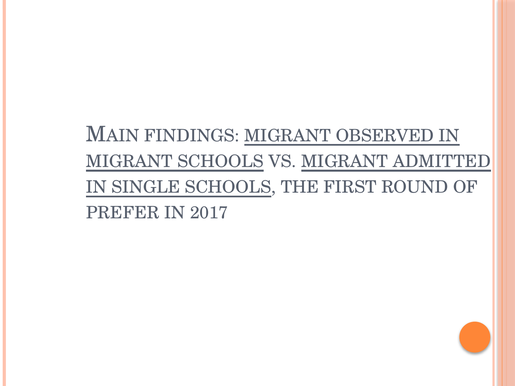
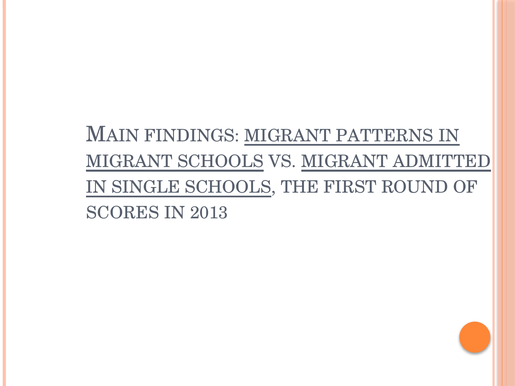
OBSERVED: OBSERVED -> PATTERNS (385, 136)
PREFER: PREFER -> SCORES (123, 213)
2017: 2017 -> 2013 (209, 213)
